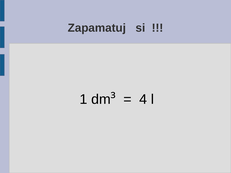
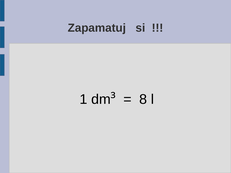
4: 4 -> 8 (143, 99)
